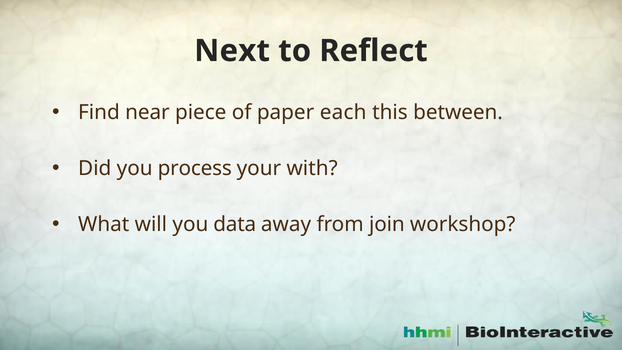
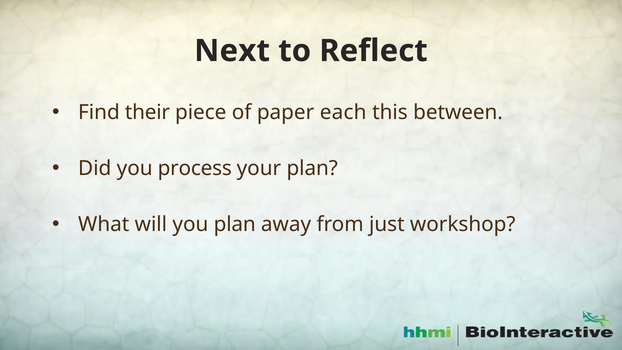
near: near -> their (147, 112)
your with: with -> plan (312, 168)
you data: data -> plan (235, 224)
join: join -> just (387, 224)
